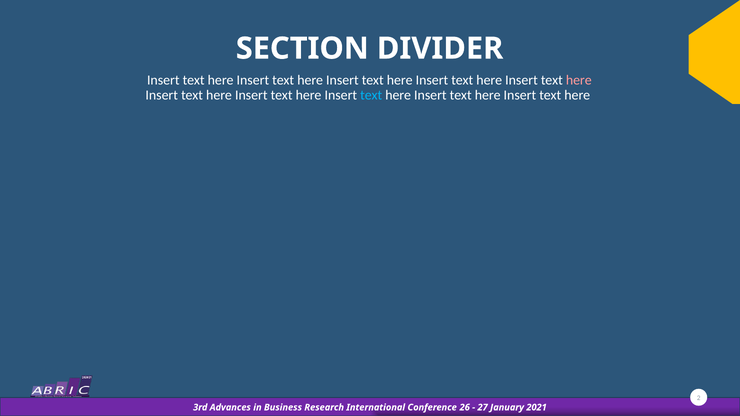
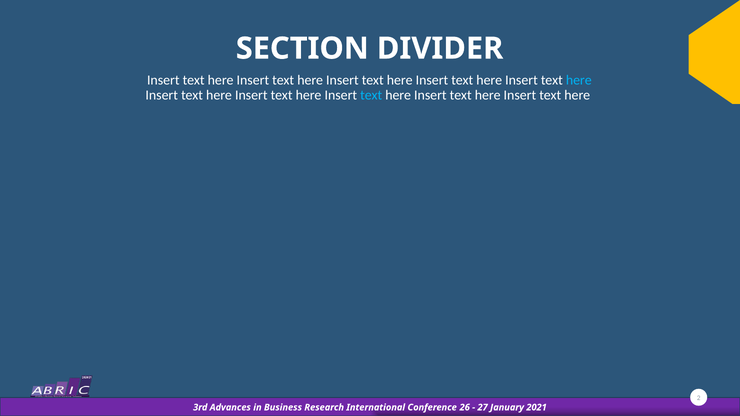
here colour: pink -> light blue (579, 80)
